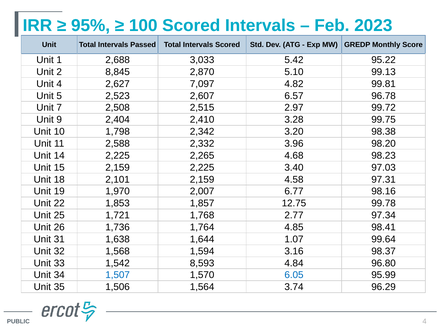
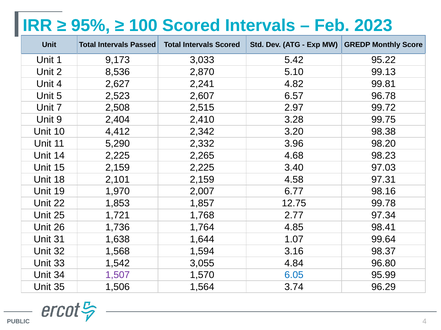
2,688: 2,688 -> 9,173 (118, 60)
8,845: 8,845 -> 8,536 (118, 72)
7,097: 7,097 -> 2,241 (202, 84)
1,798: 1,798 -> 4,412 (118, 132)
2,588: 2,588 -> 5,290 (118, 144)
8,593: 8,593 -> 3,055 (202, 264)
1,507 colour: blue -> purple (118, 276)
